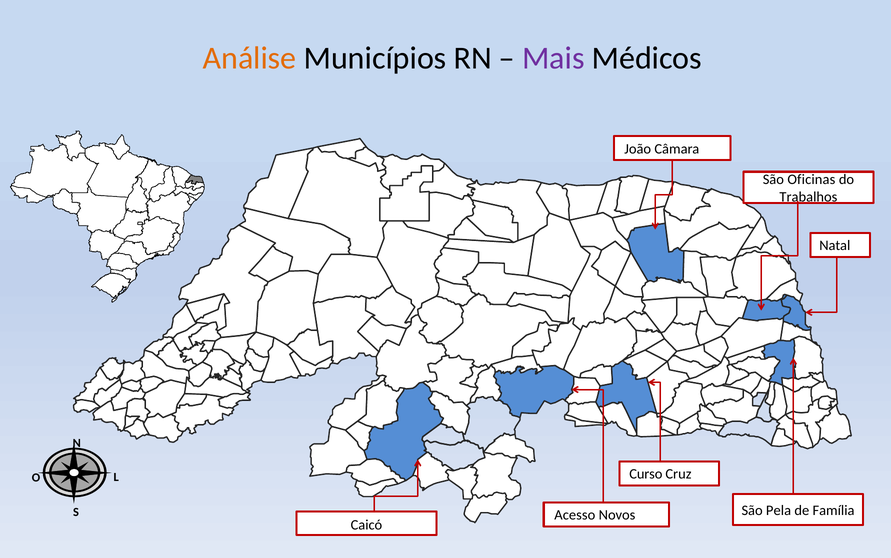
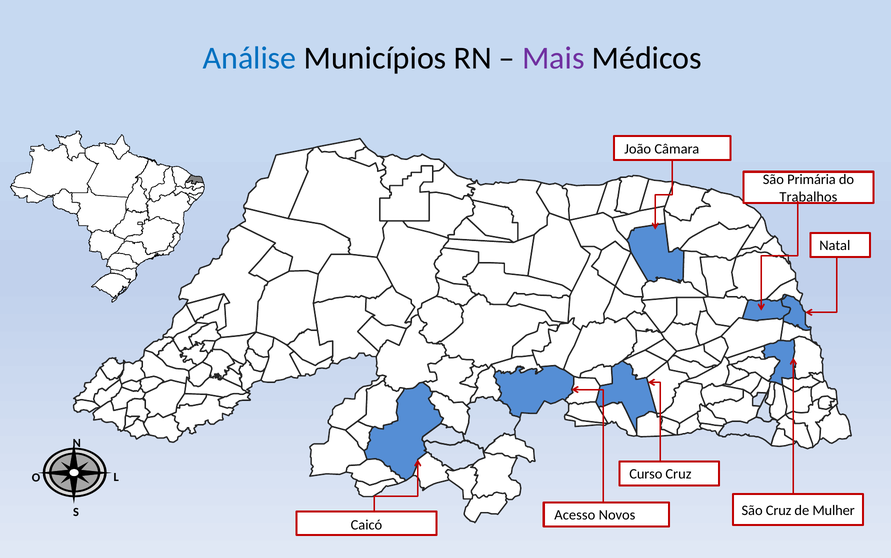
Análise colour: orange -> blue (250, 58)
Oficinas: Oficinas -> Primária (812, 180)
São Pela: Pela -> Cruz (779, 511)
Família: Família -> Mulher (834, 511)
